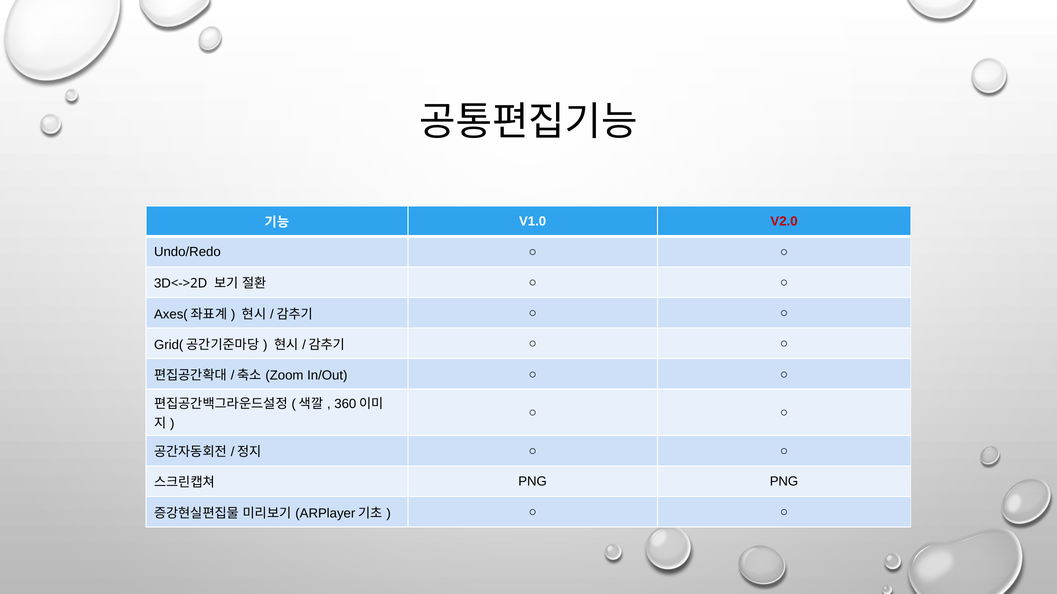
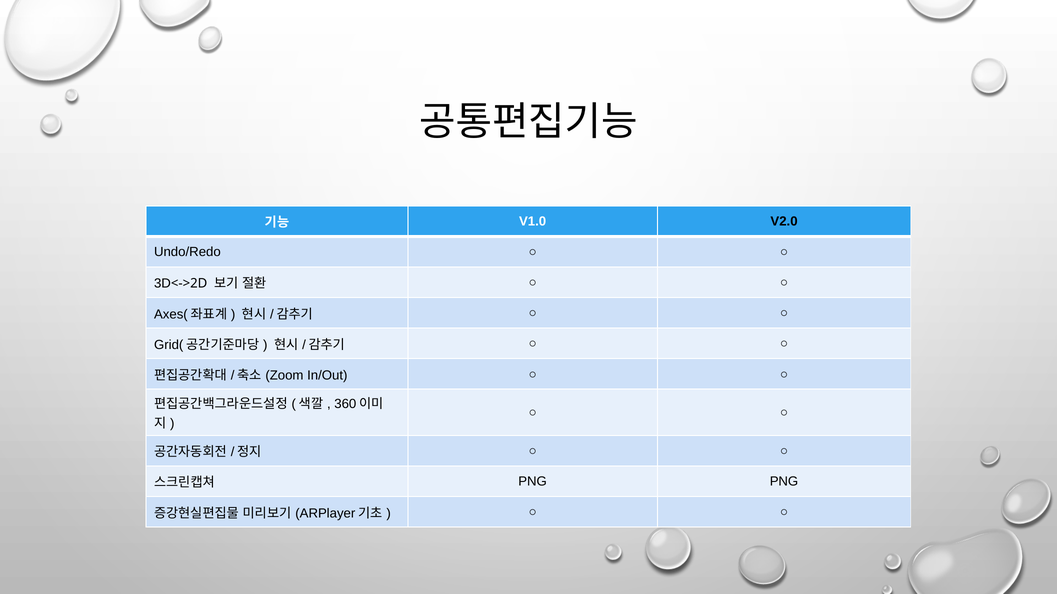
V2.0 colour: red -> black (784, 222)
